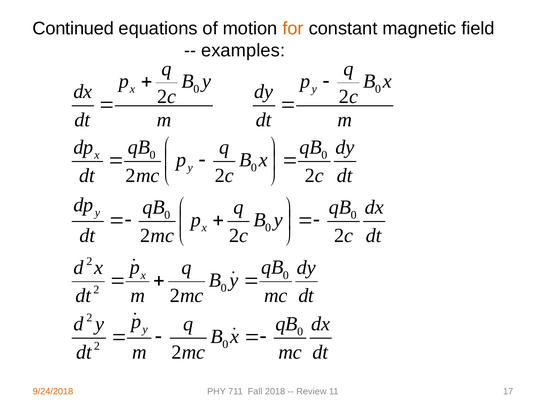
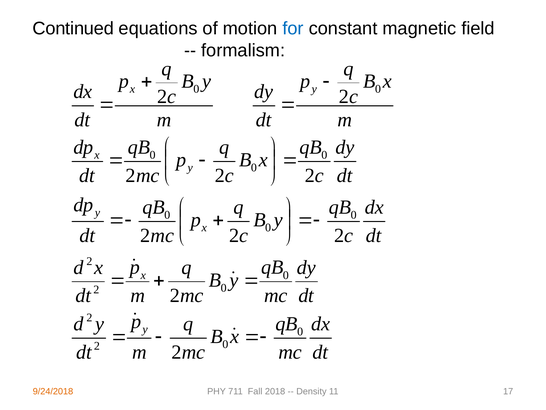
for colour: orange -> blue (293, 29)
examples: examples -> formalism (243, 50)
Review: Review -> Density (311, 391)
